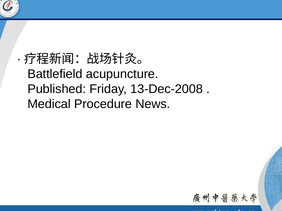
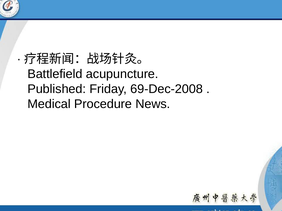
13-Dec-2008: 13-Dec-2008 -> 69-Dec-2008 (167, 89)
